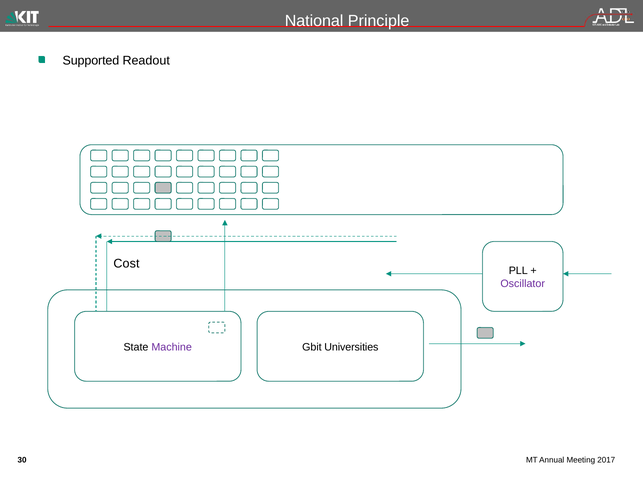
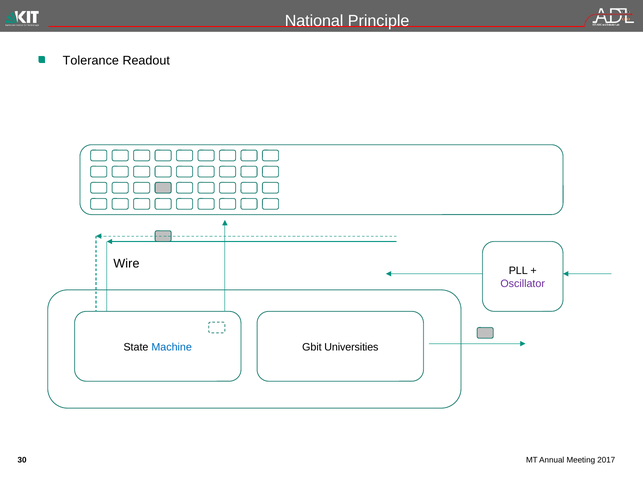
Supported: Supported -> Tolerance (91, 60)
Cost: Cost -> Wire (126, 263)
Machine colour: purple -> blue (172, 346)
